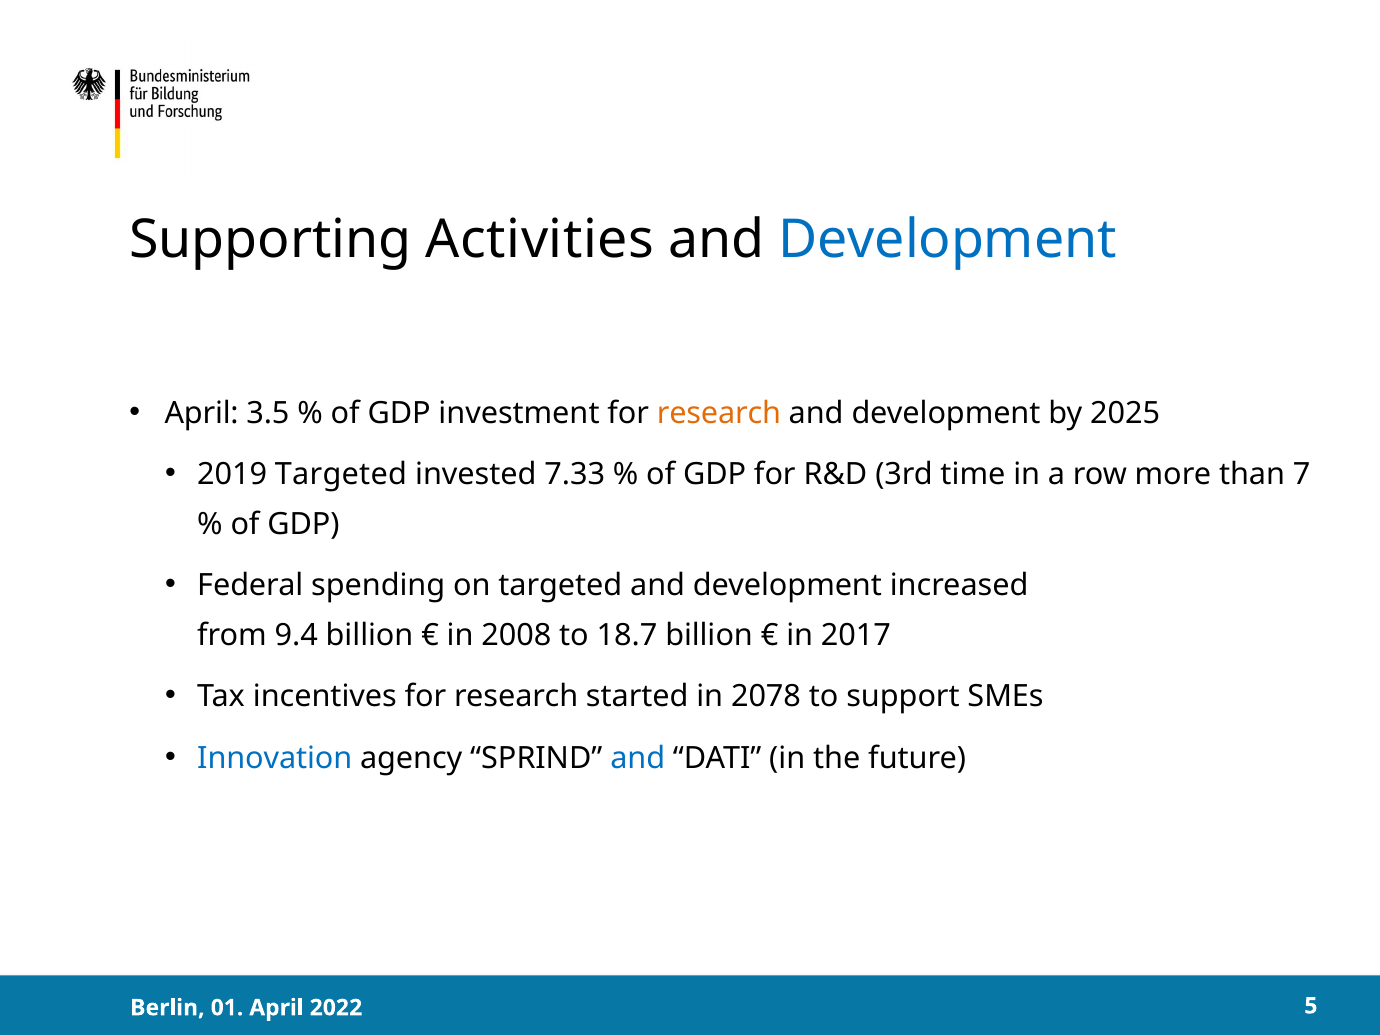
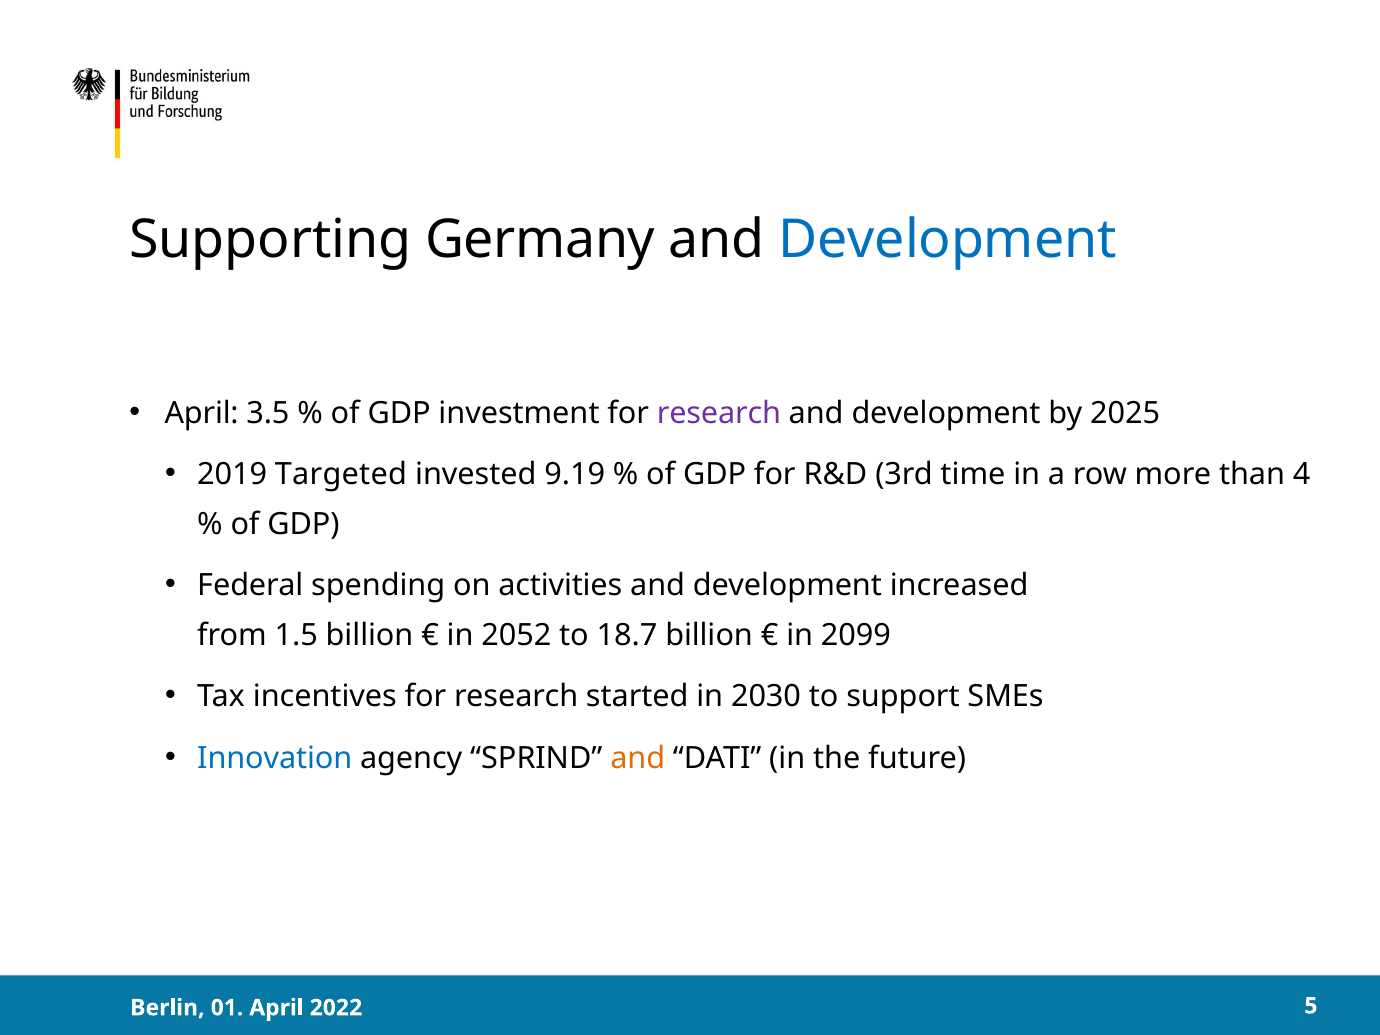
Activities: Activities -> Germany (540, 240)
research colour: orange -> purple (719, 413)
7.33: 7.33 -> 9.19 (575, 474)
7: 7 -> 4 (1302, 474)
on targeted: targeted -> activities (560, 585)
9.4: 9.4 -> 1.5 (296, 635)
2008: 2008 -> 2052 (516, 635)
2017: 2017 -> 2099 (856, 635)
2078: 2078 -> 2030 (766, 697)
and colour: blue -> orange (638, 758)
